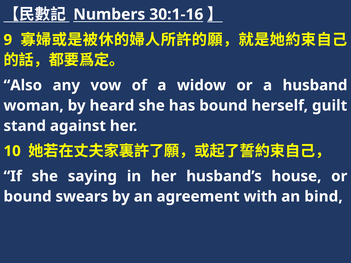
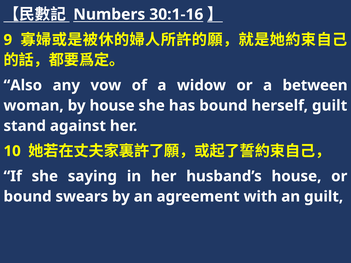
husband: husband -> between (315, 85)
by heard: heard -> house (112, 106)
an bind: bind -> guilt (324, 197)
